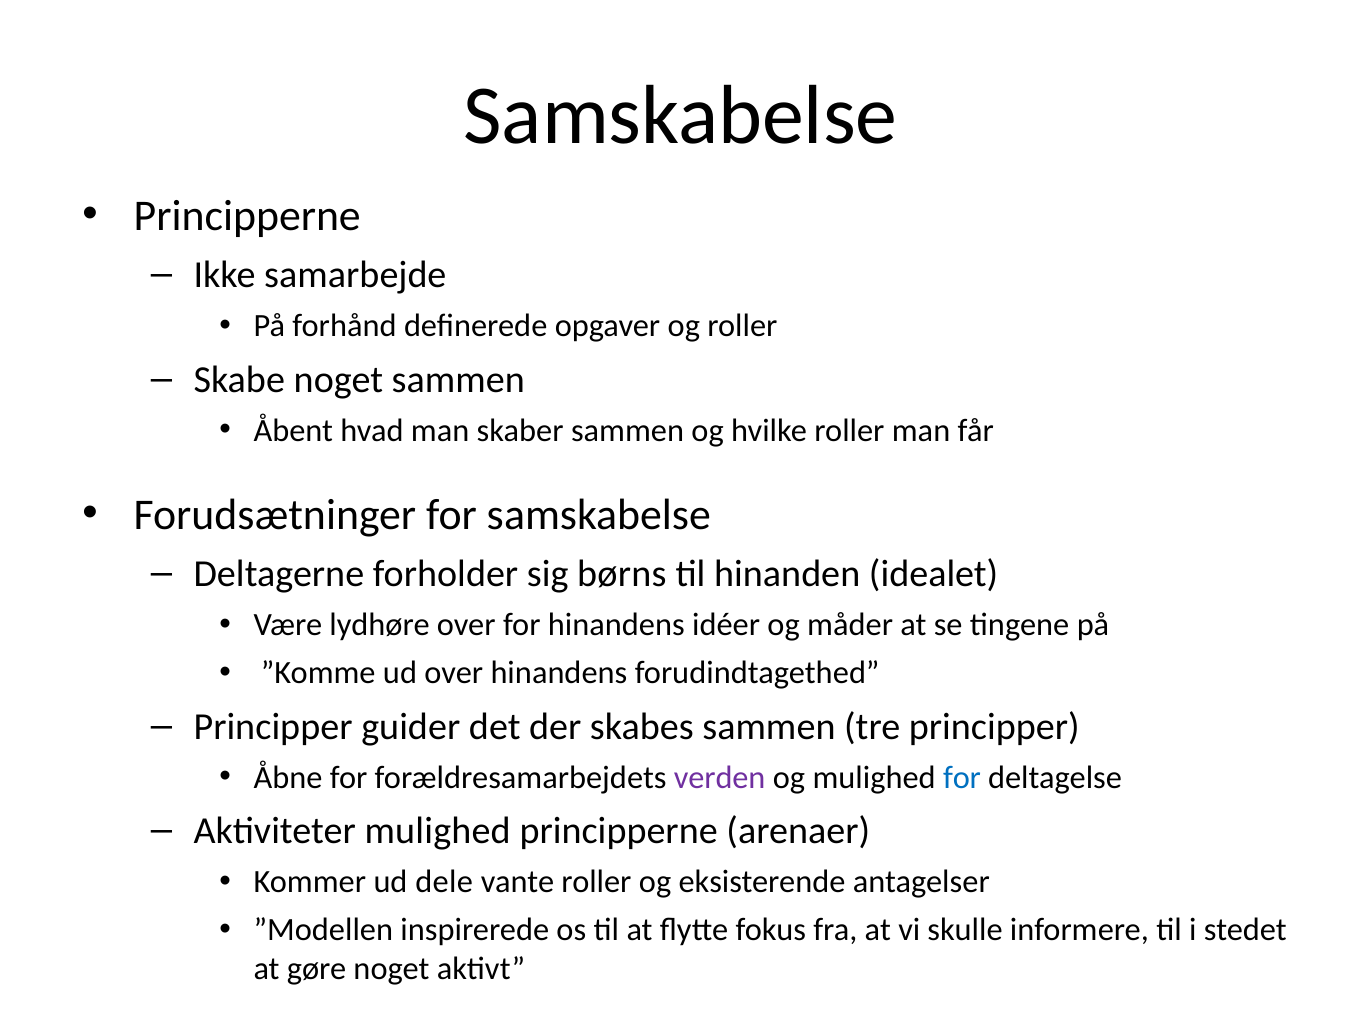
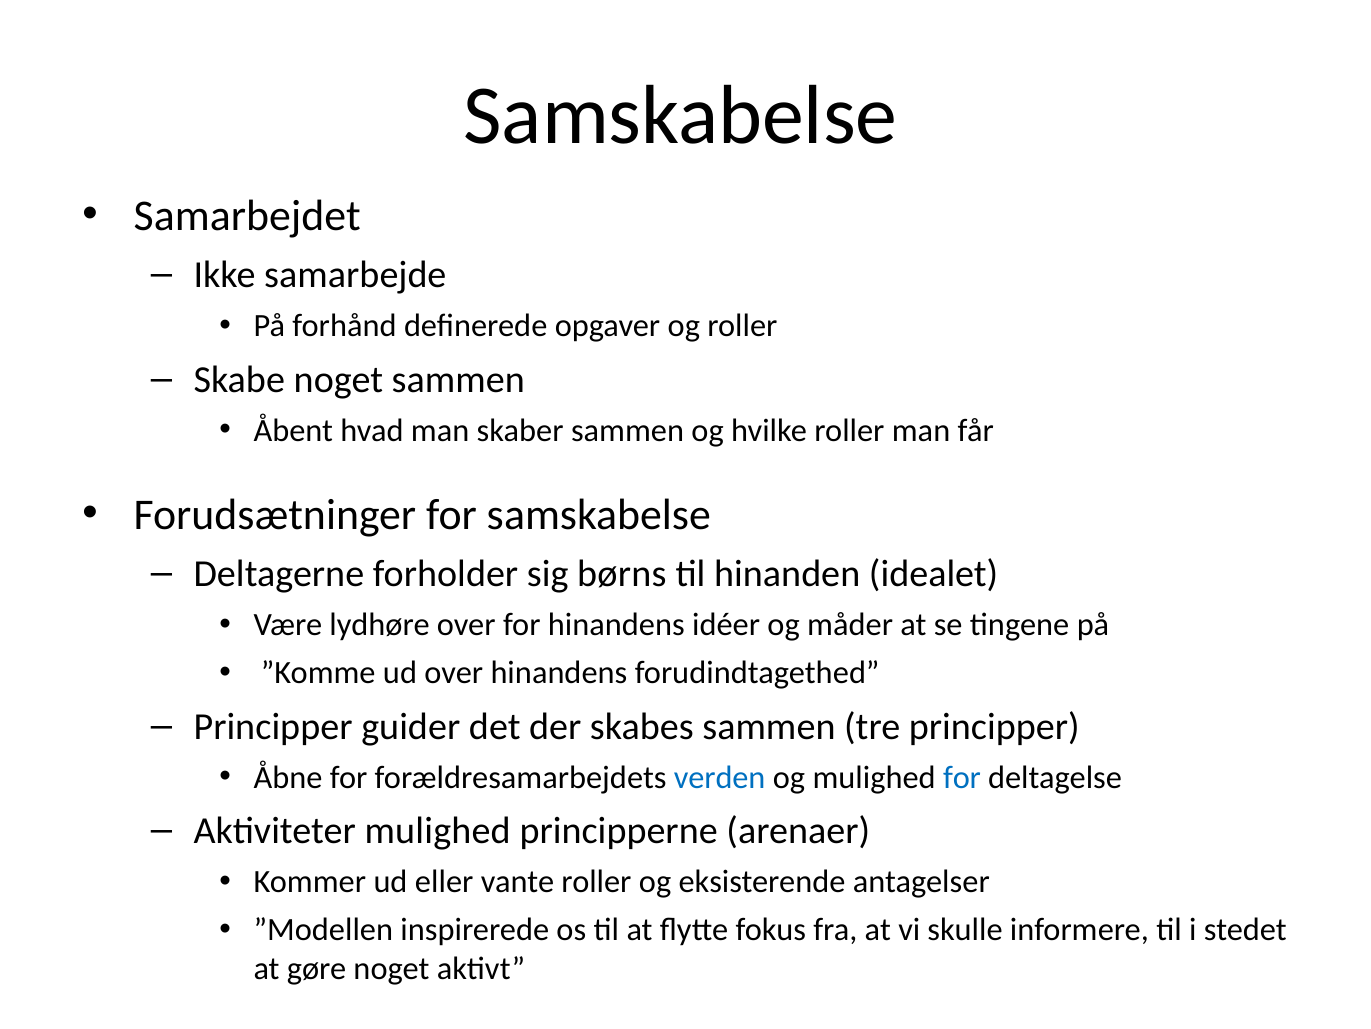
Principperne: Principperne -> Samarbejdet (247, 216)
verden colour: purple -> blue (720, 777)
dele: dele -> eller (444, 881)
